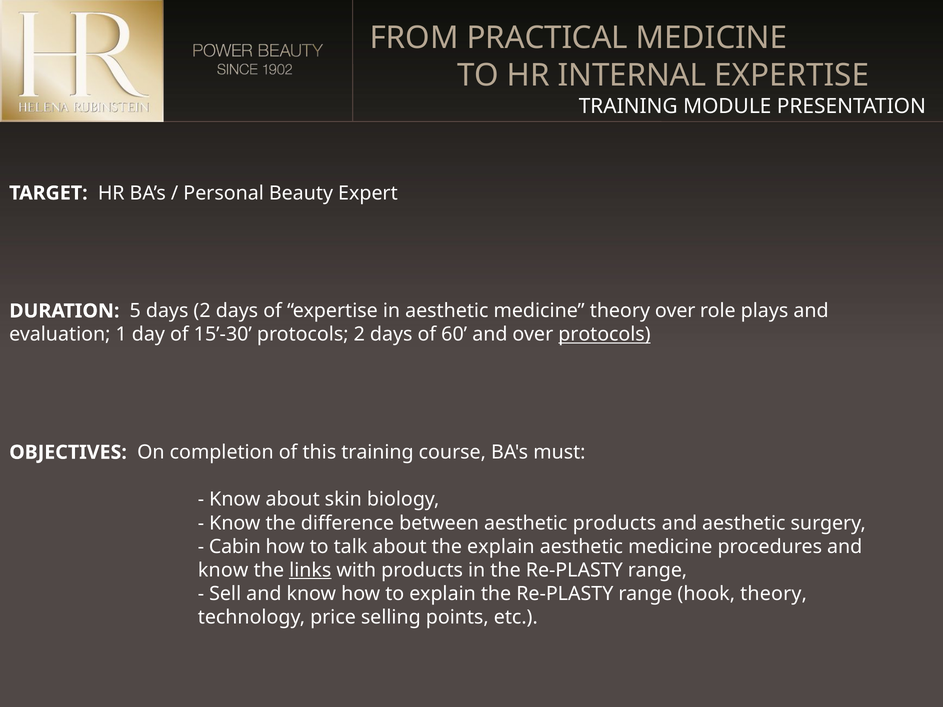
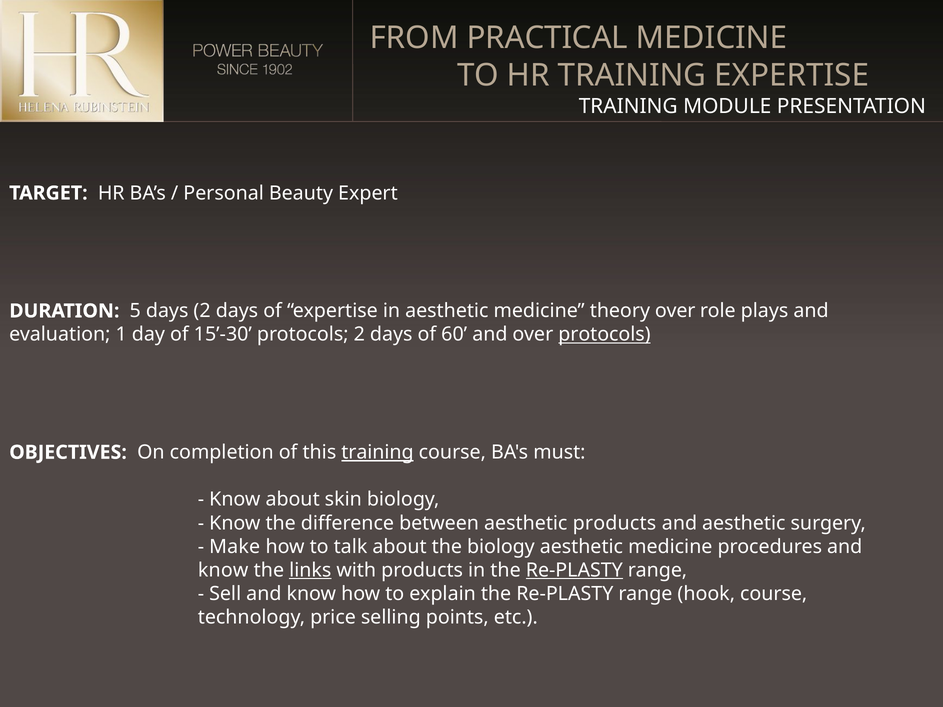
HR INTERNAL: INTERNAL -> TRAINING (632, 75)
training underline: none -> present (377, 453)
Cabin: Cabin -> Make (235, 547)
the explain: explain -> biology (501, 547)
Re-PLASTY underline: none -> present (574, 570)
hook theory: theory -> course (774, 594)
